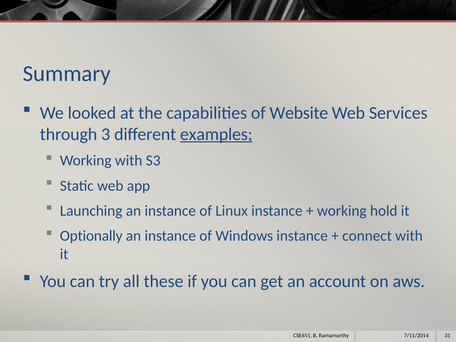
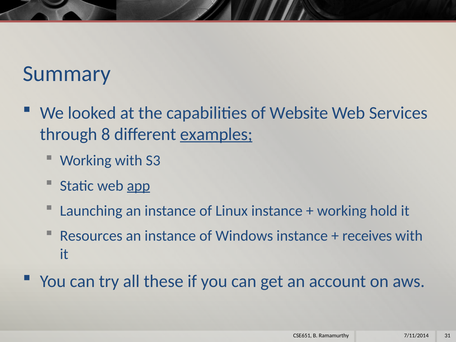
3: 3 -> 8 (106, 134)
app underline: none -> present (139, 186)
Optionally: Optionally -> Resources (91, 236)
connect: connect -> receives (367, 236)
